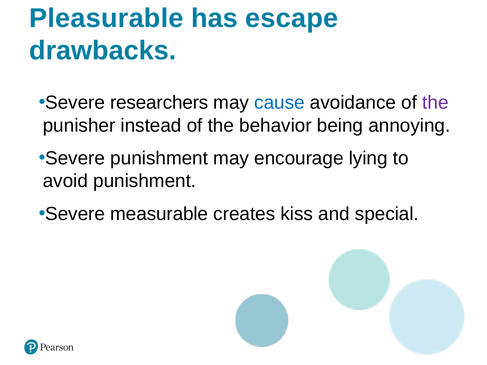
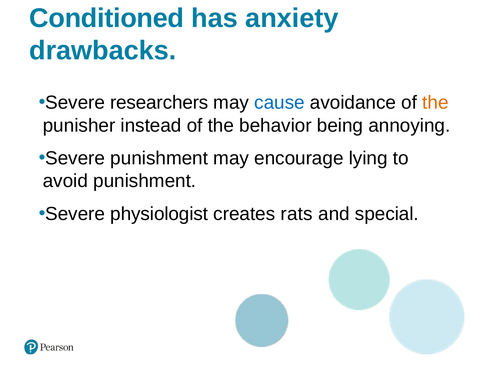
Pleasurable: Pleasurable -> Conditioned (107, 18)
escape: escape -> anxiety (292, 18)
the colour: purple -> orange (435, 103)
measurable: measurable -> physiologist (159, 214)
kiss: kiss -> rats (297, 214)
